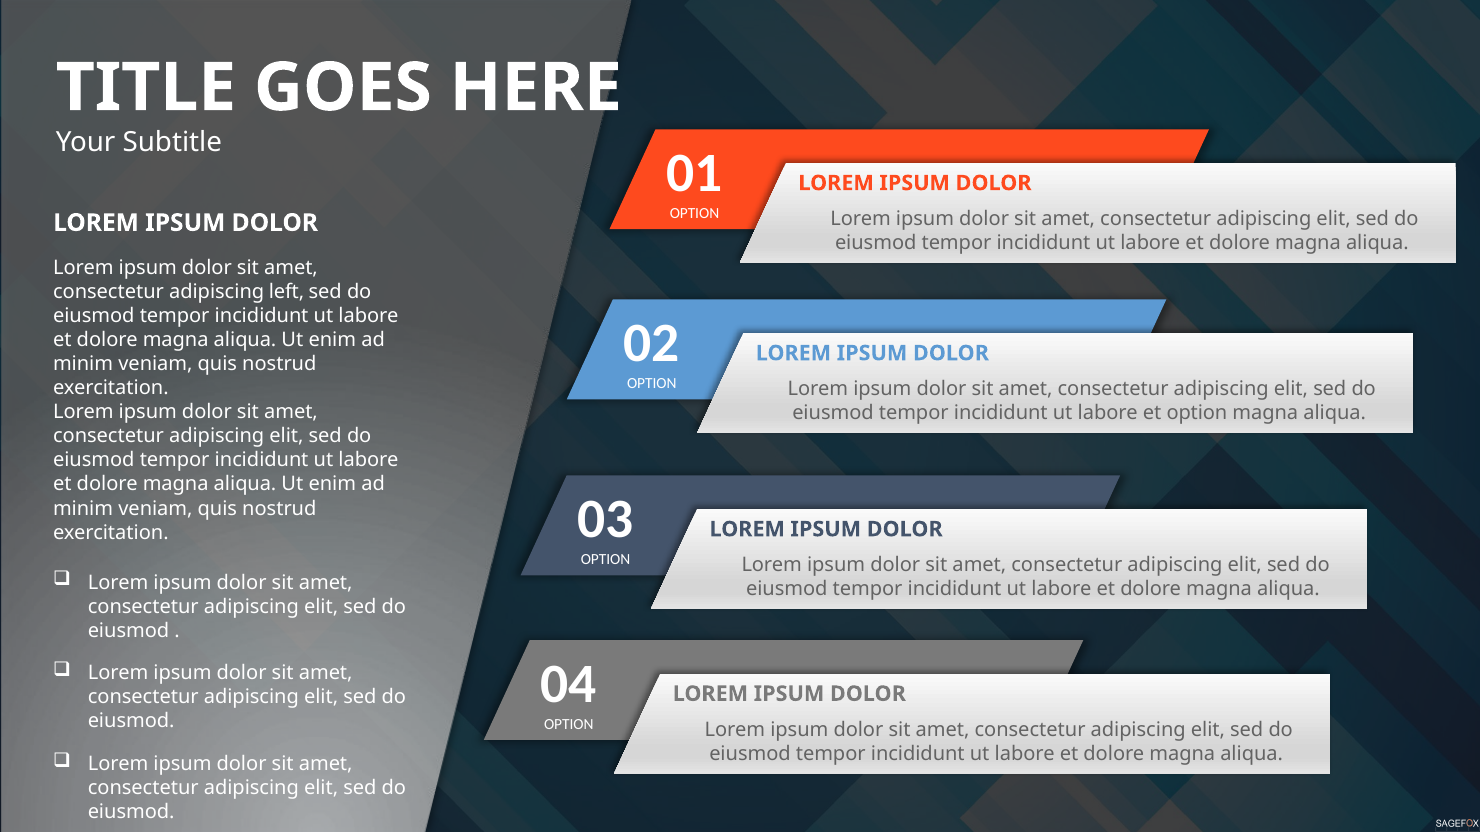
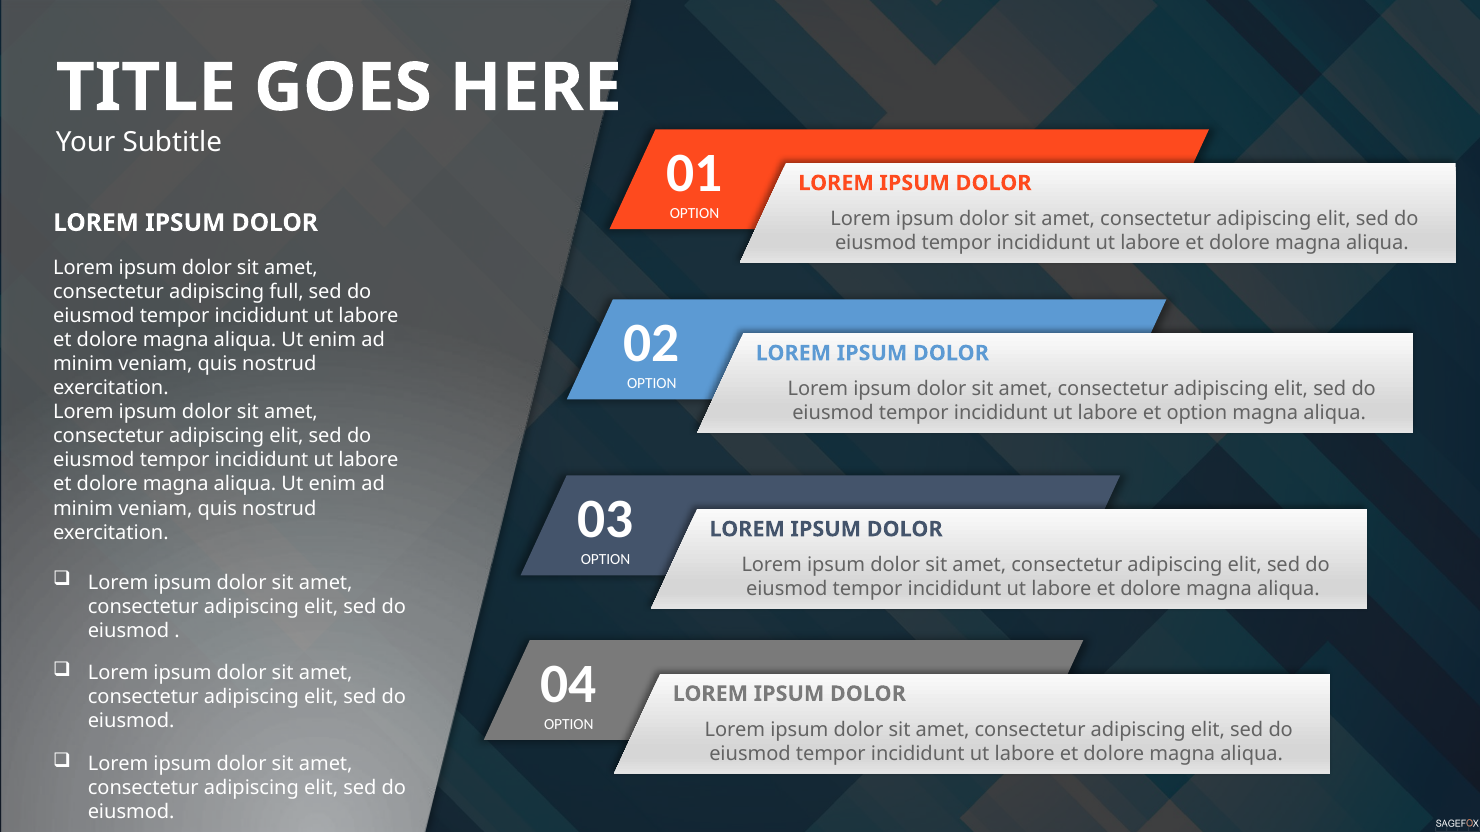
left: left -> full (287, 292)
